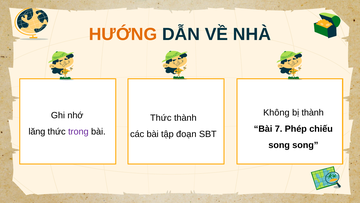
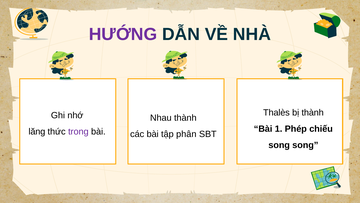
HƯỚNG colour: orange -> purple (123, 34)
Không: Không -> Thalès (276, 112)
Thức: Thức -> Nhau (161, 118)
7: 7 -> 1 (279, 129)
đoạn: đoạn -> phân (186, 134)
